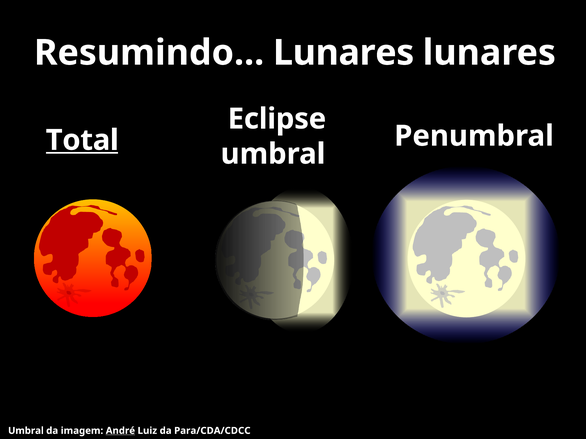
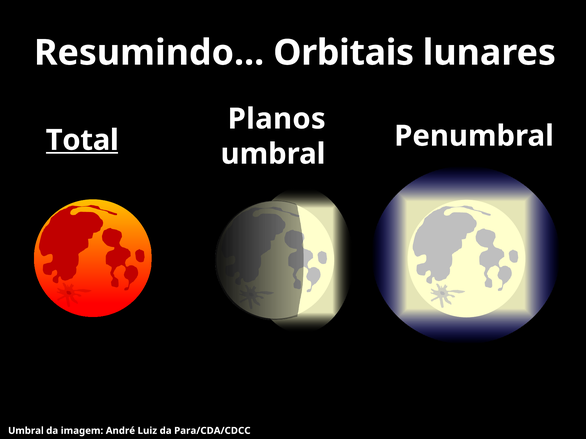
Resumindo Lunares: Lunares -> Orbitais (344, 53)
Eclipse: Eclipse -> Planos (277, 119)
André underline: present -> none (120, 431)
